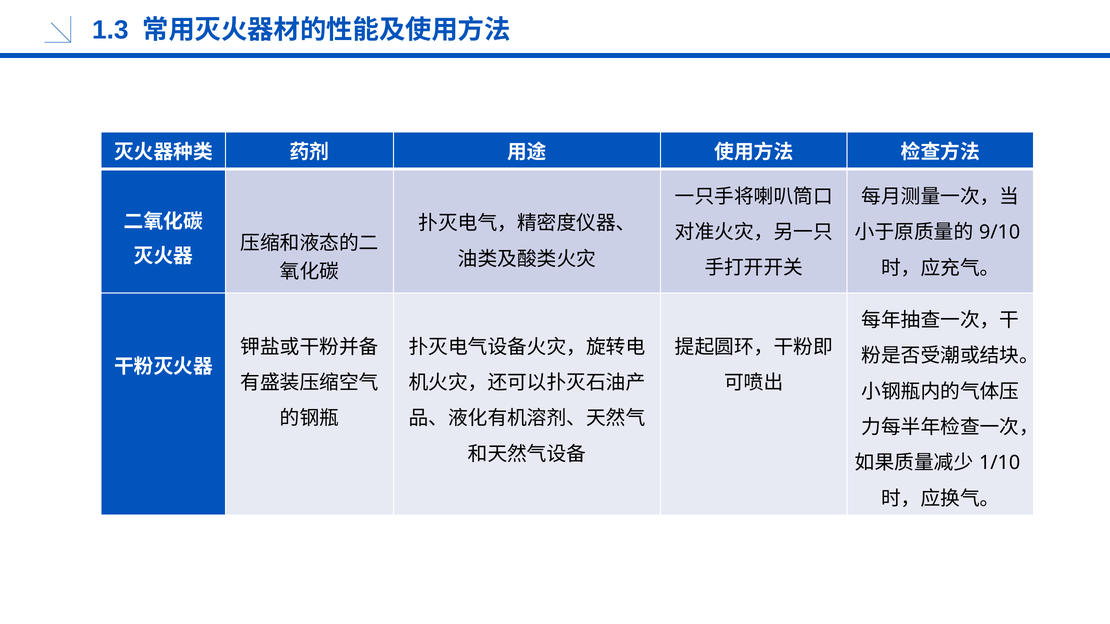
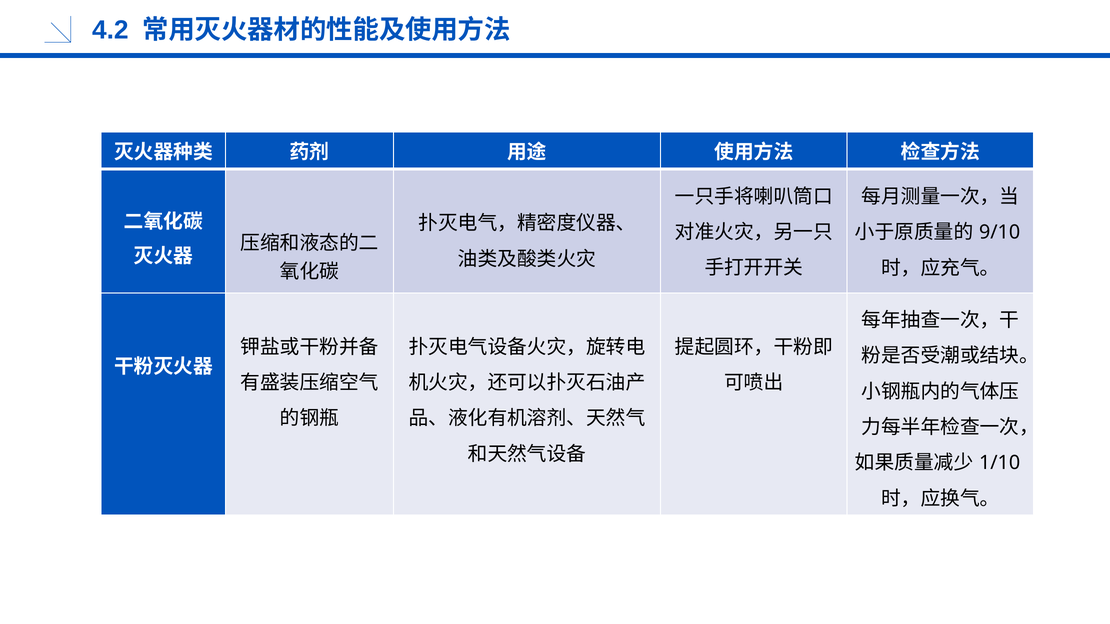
1.3: 1.3 -> 4.2 (110, 30)
